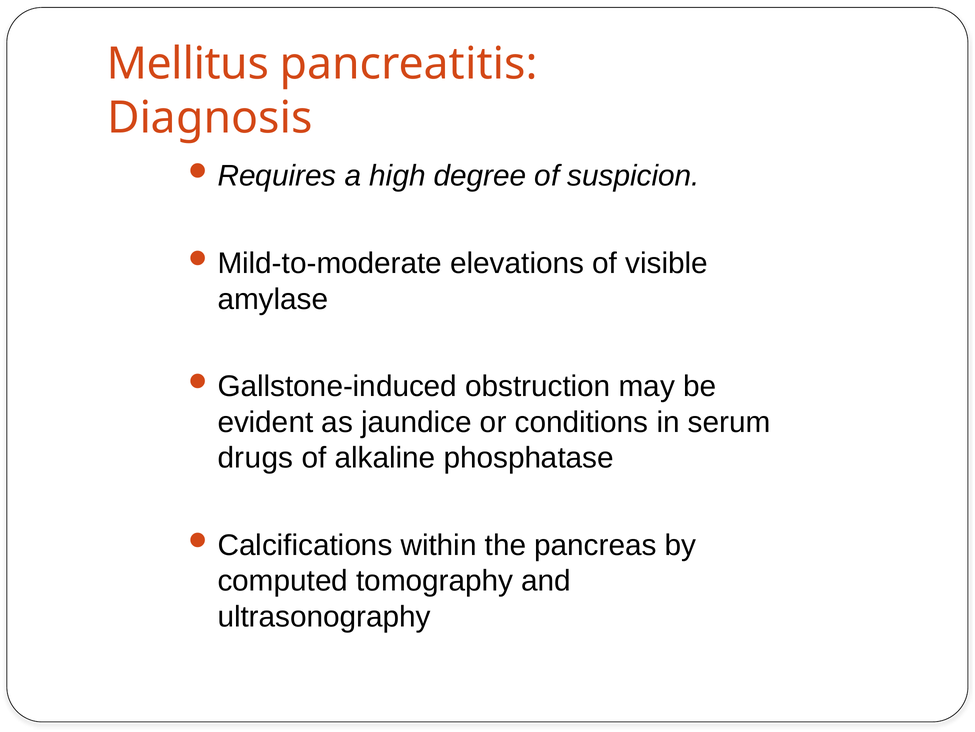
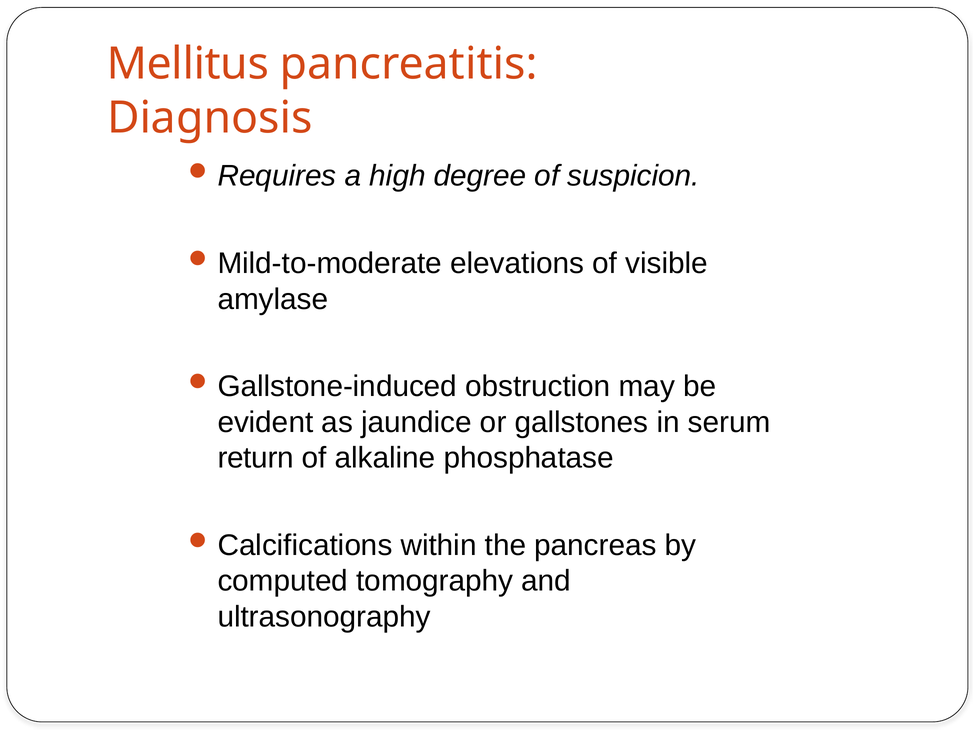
conditions: conditions -> gallstones (582, 422)
drugs: drugs -> return (256, 458)
